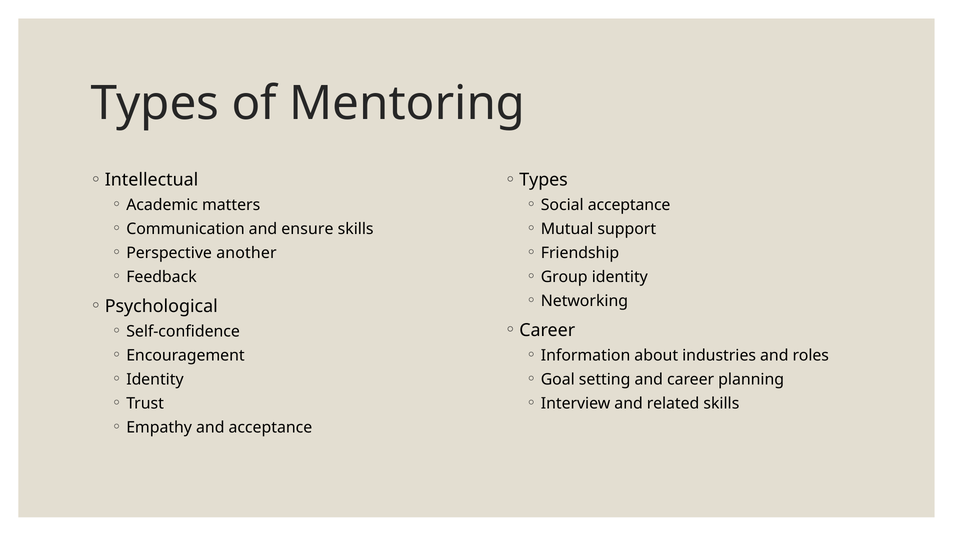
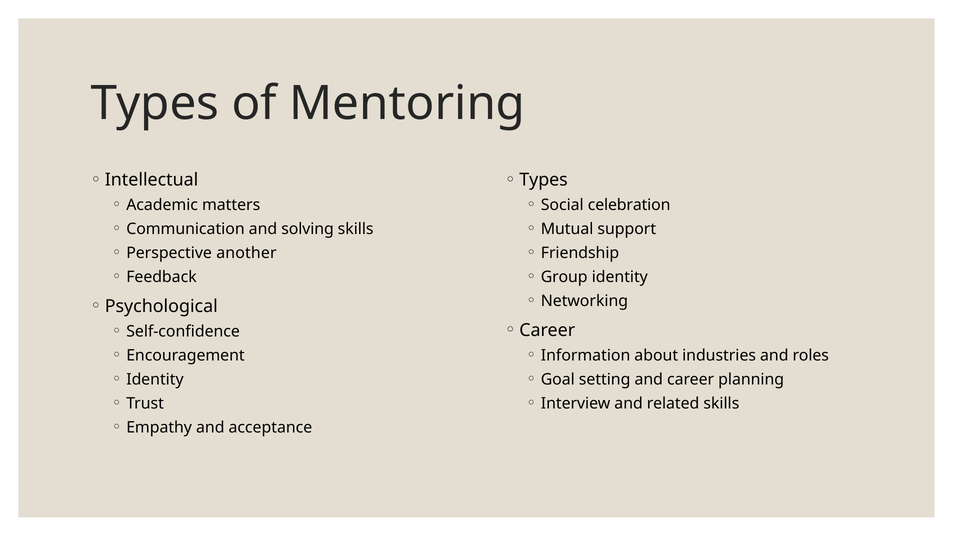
Social acceptance: acceptance -> celebration (629, 205)
ensure: ensure -> solving (308, 229)
